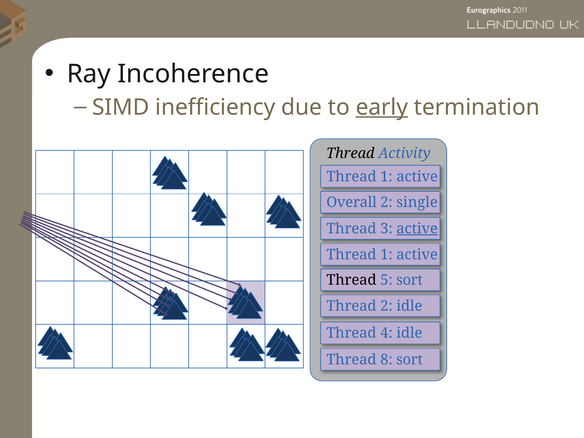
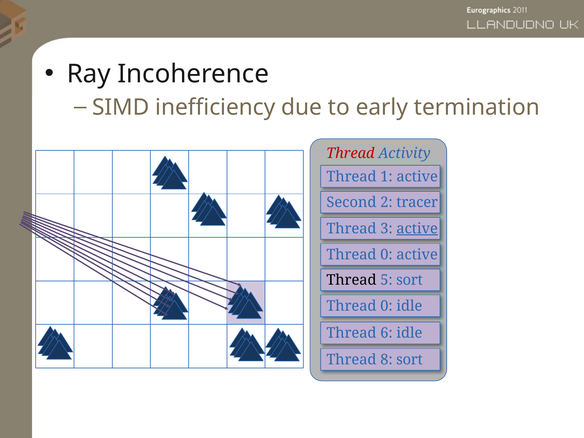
early underline: present -> none (382, 107)
Thread colour: black -> red (350, 153)
Overall: Overall -> Second (351, 202)
single: single -> tracer (417, 202)
1: 1 -> 0 (386, 255)
2: 2 -> 0 (386, 306)
4: 4 -> 6 (386, 333)
